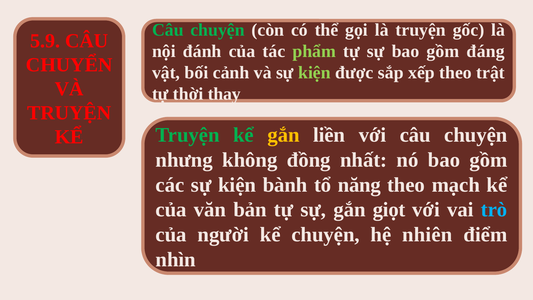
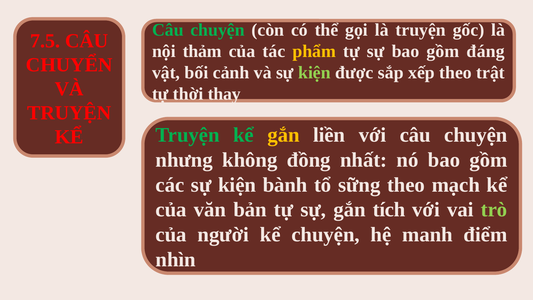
5.9: 5.9 -> 7.5 (45, 41)
đánh: đánh -> thảm (202, 51)
phẩm colour: light green -> yellow (314, 51)
năng: năng -> sững (359, 185)
giọt: giọt -> tích (389, 210)
trò colour: light blue -> light green (494, 210)
nhiên: nhiên -> manh (427, 235)
